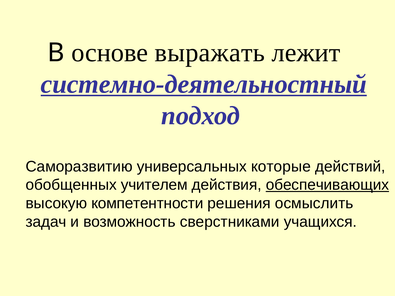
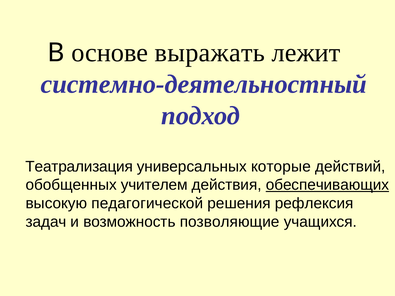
системно-деятельностный underline: present -> none (204, 84)
Саморазвитию: Саморазвитию -> Театрализация (79, 167)
компетентности: компетентности -> педагогической (147, 203)
осмыслить: осмыслить -> рефлексия (314, 203)
сверстниками: сверстниками -> позволяющие (230, 222)
